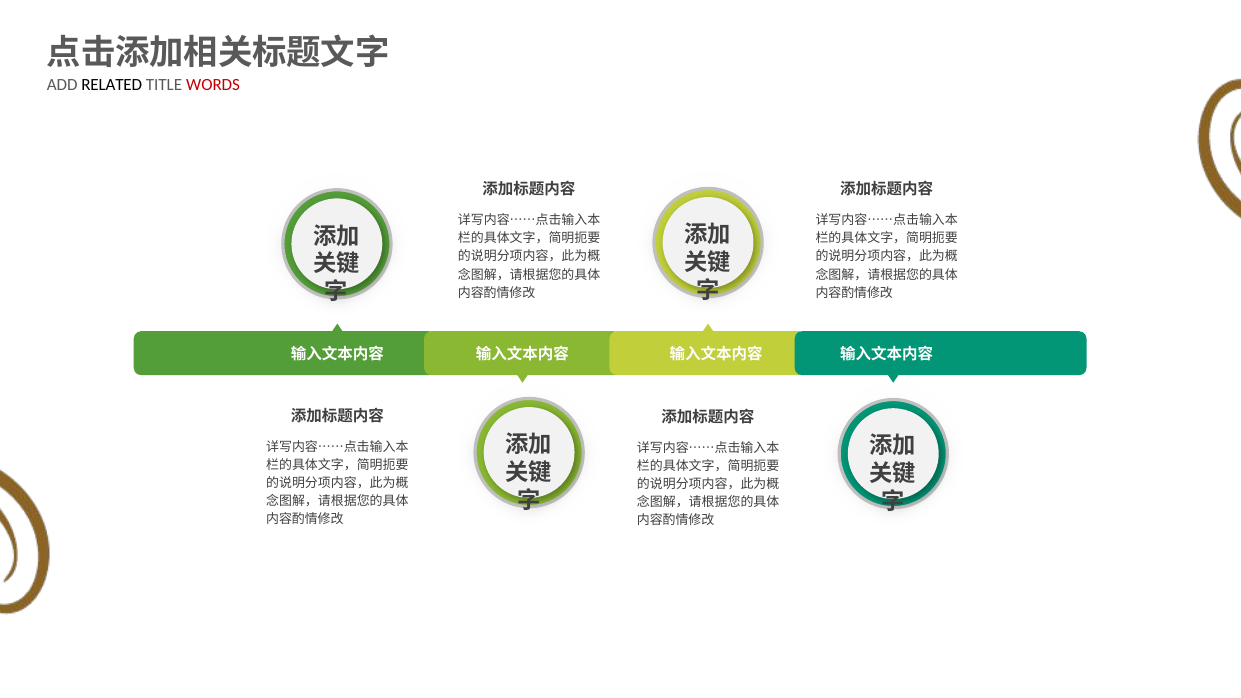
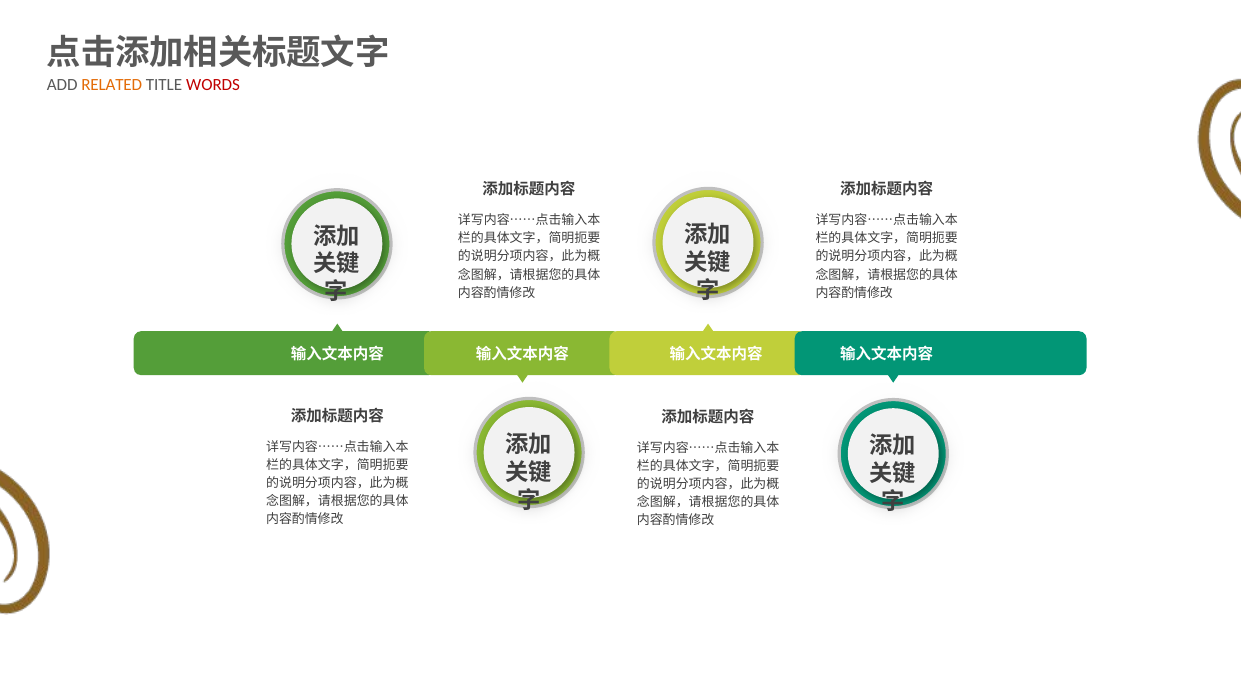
RELATED colour: black -> orange (112, 85)
